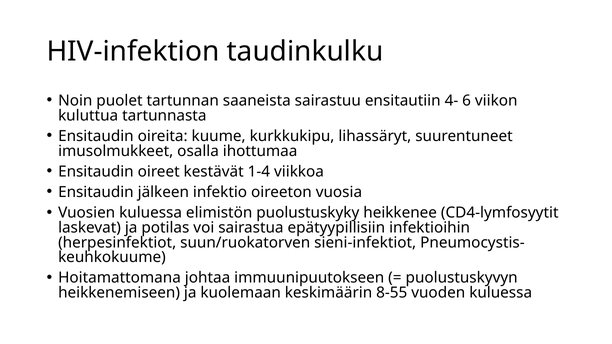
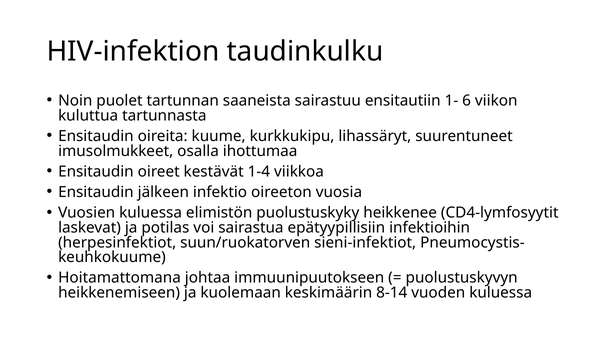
4-: 4- -> 1- (451, 101)
8-55: 8-55 -> 8-14 (392, 293)
